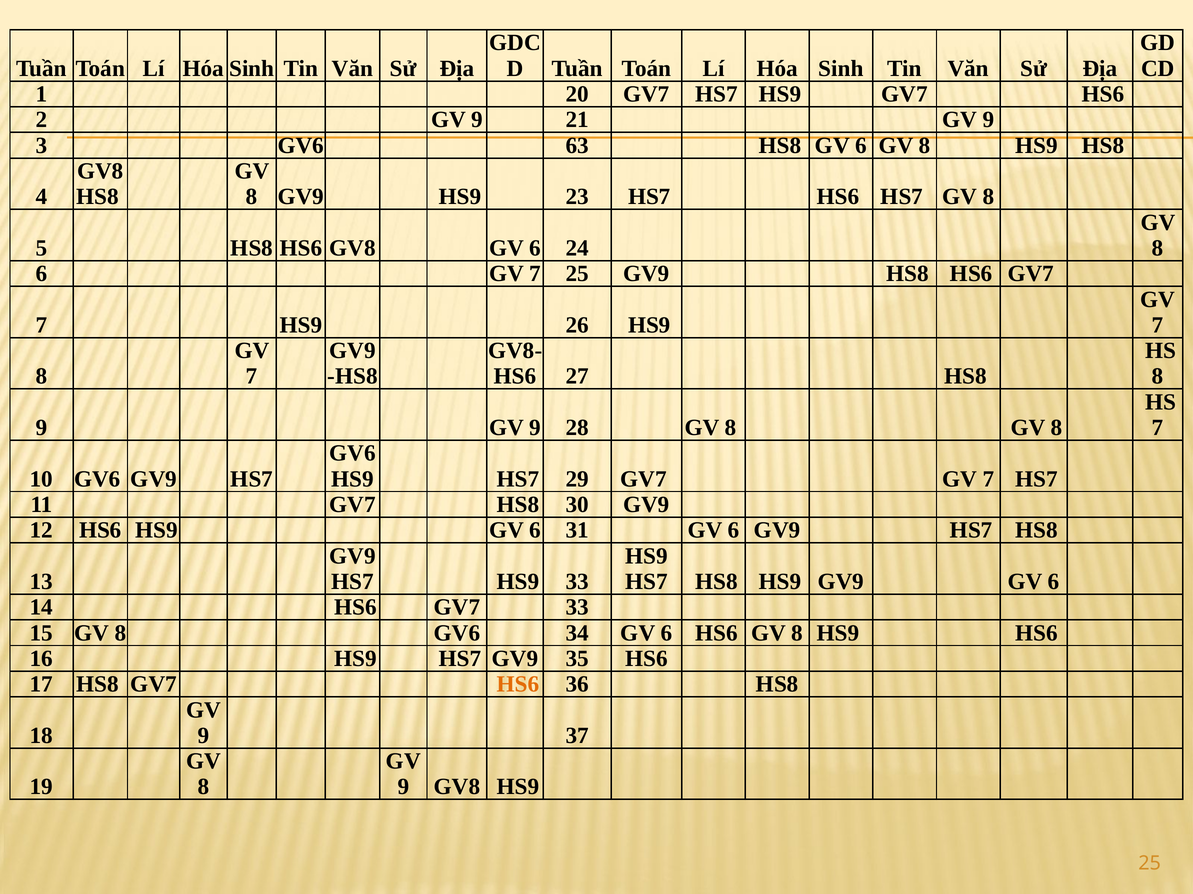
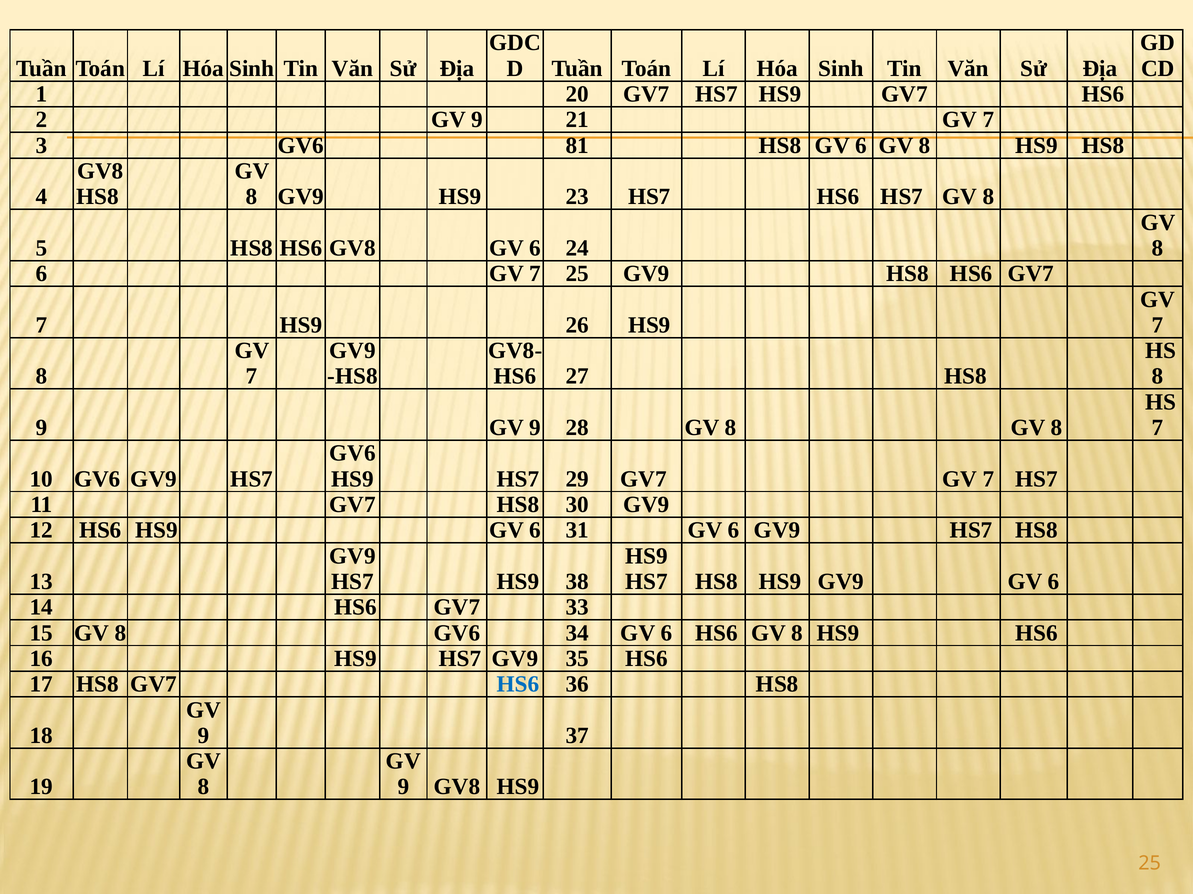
21 GV 9: 9 -> 7 (988, 120)
63: 63 -> 81 (577, 146)
HS9 33: 33 -> 38 (577, 582)
HS6 colour: orange -> blue (518, 685)
